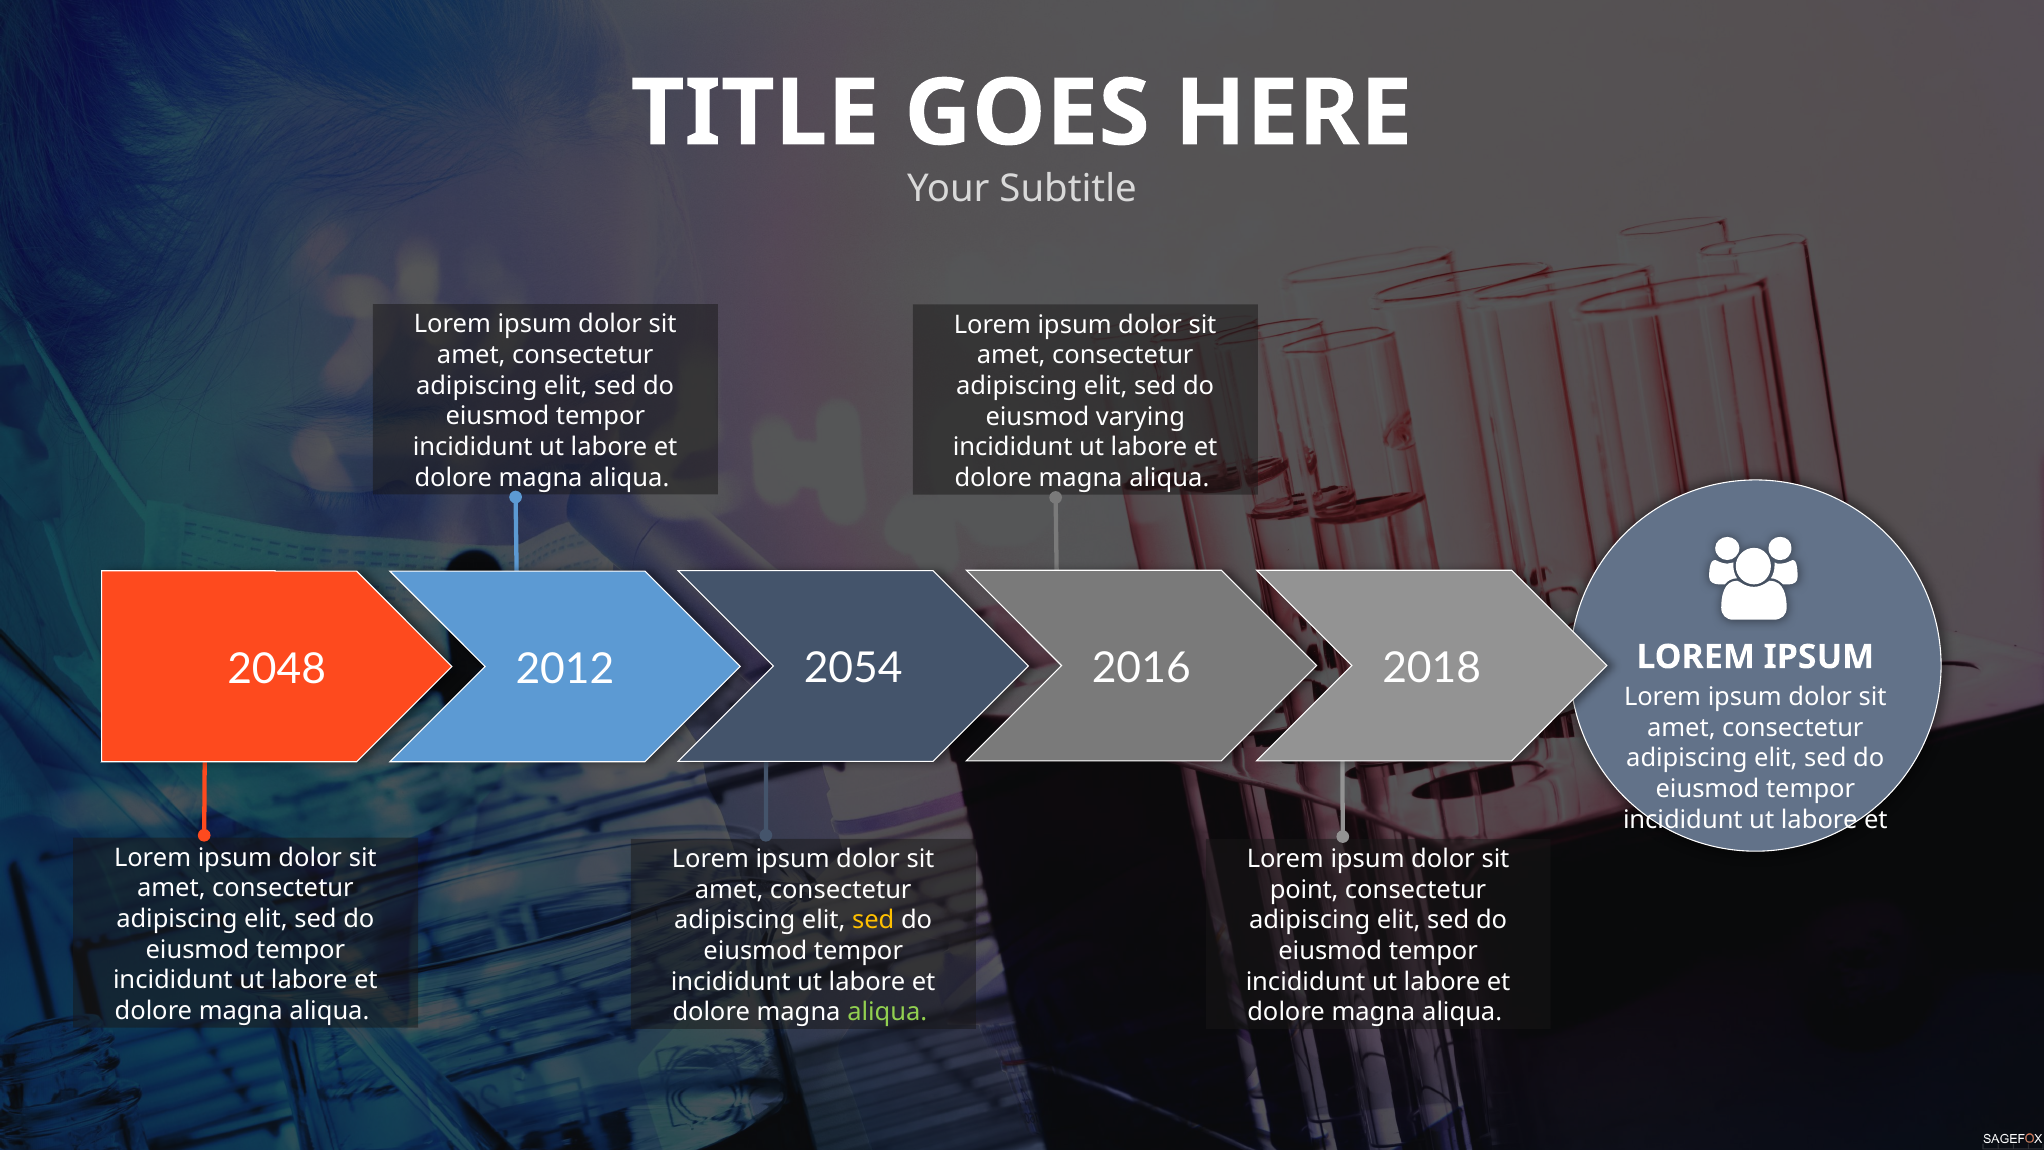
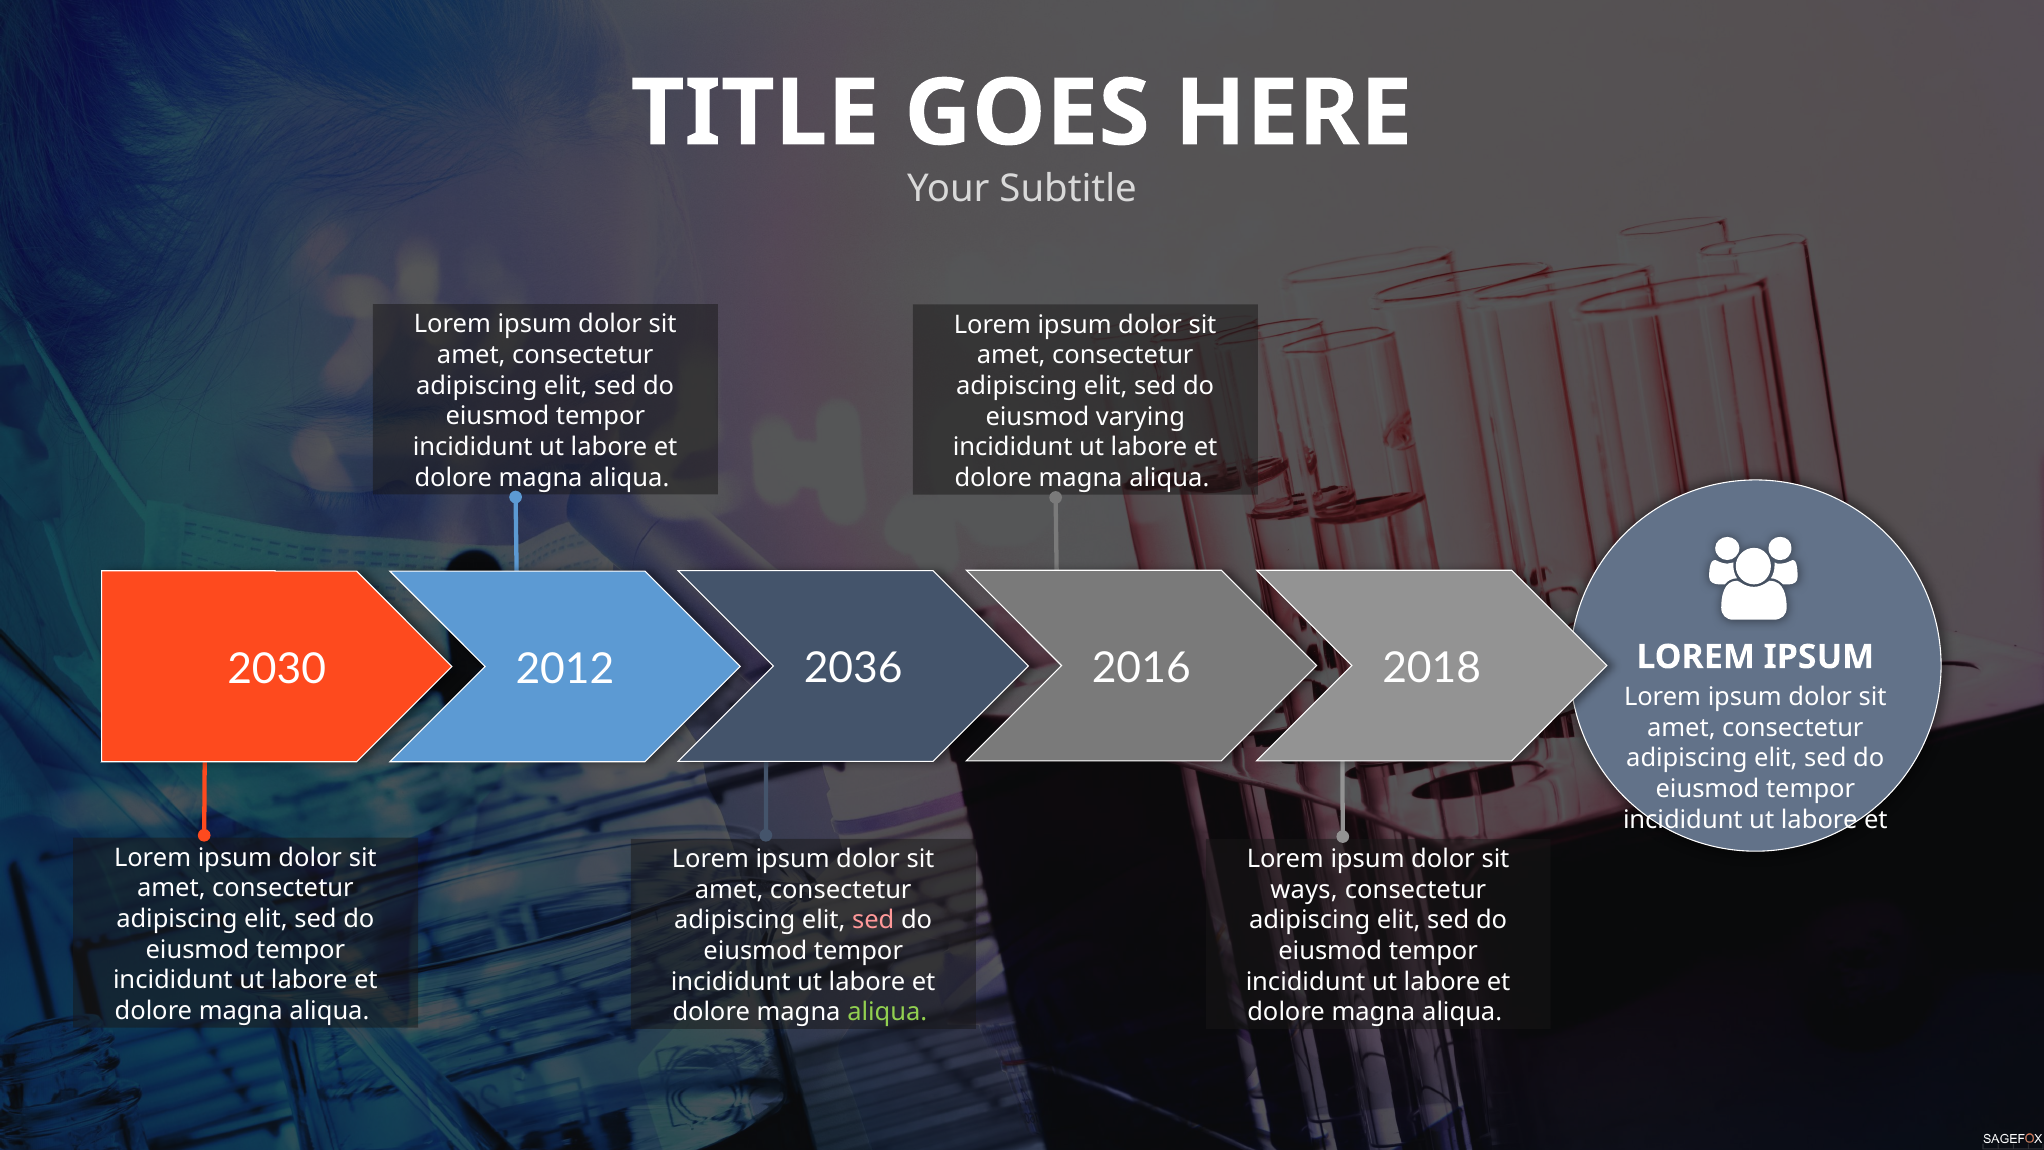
2048: 2048 -> 2030 (277, 669)
2054: 2054 -> 2036 (853, 669)
point: point -> ways (1304, 889)
sed colour: yellow -> pink (873, 920)
